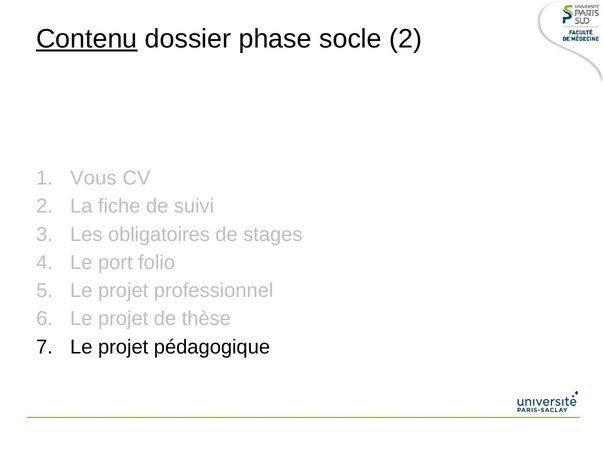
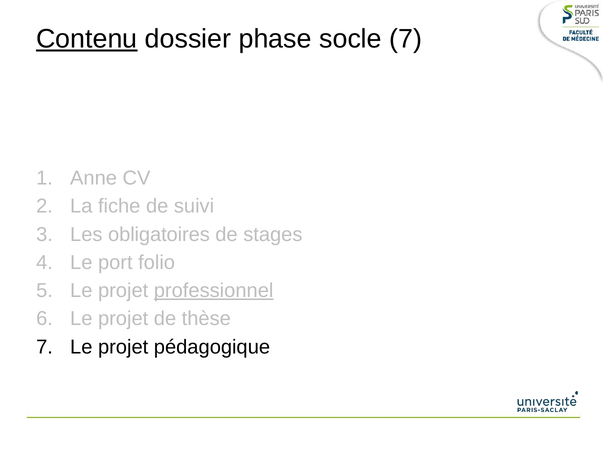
socle 2: 2 -> 7 (406, 39)
Vous: Vous -> Anne (94, 178)
professionnel underline: none -> present (214, 291)
